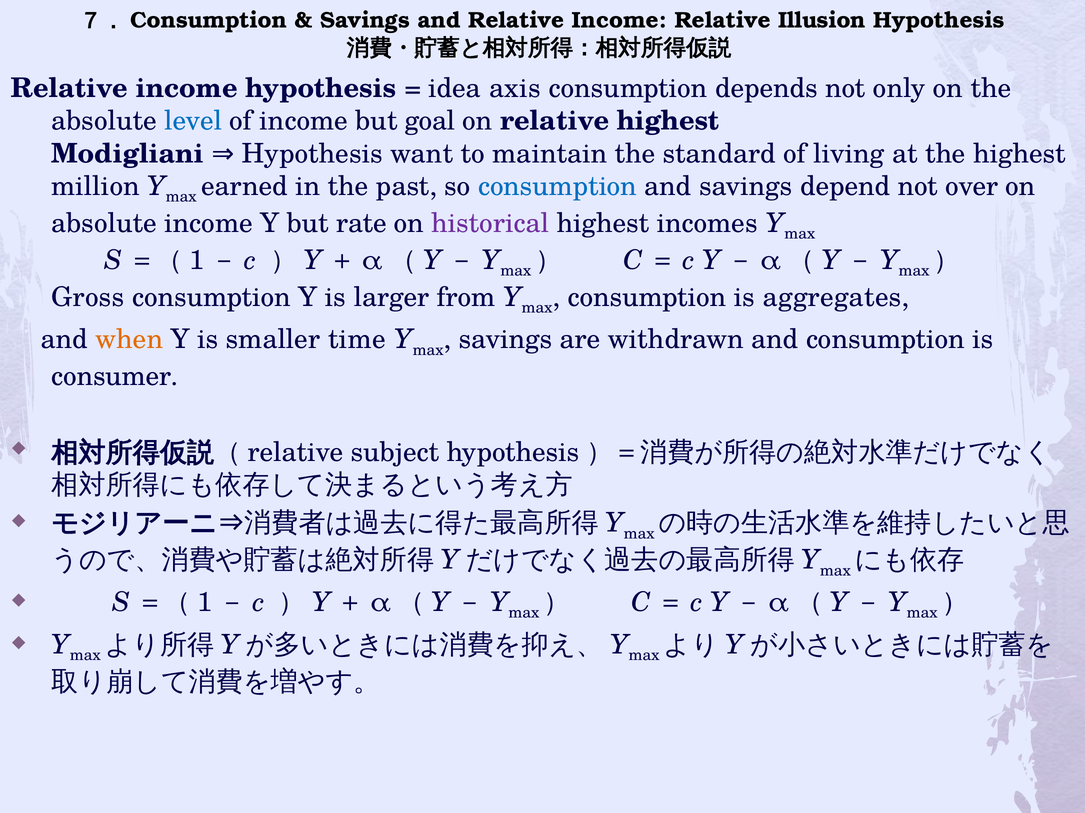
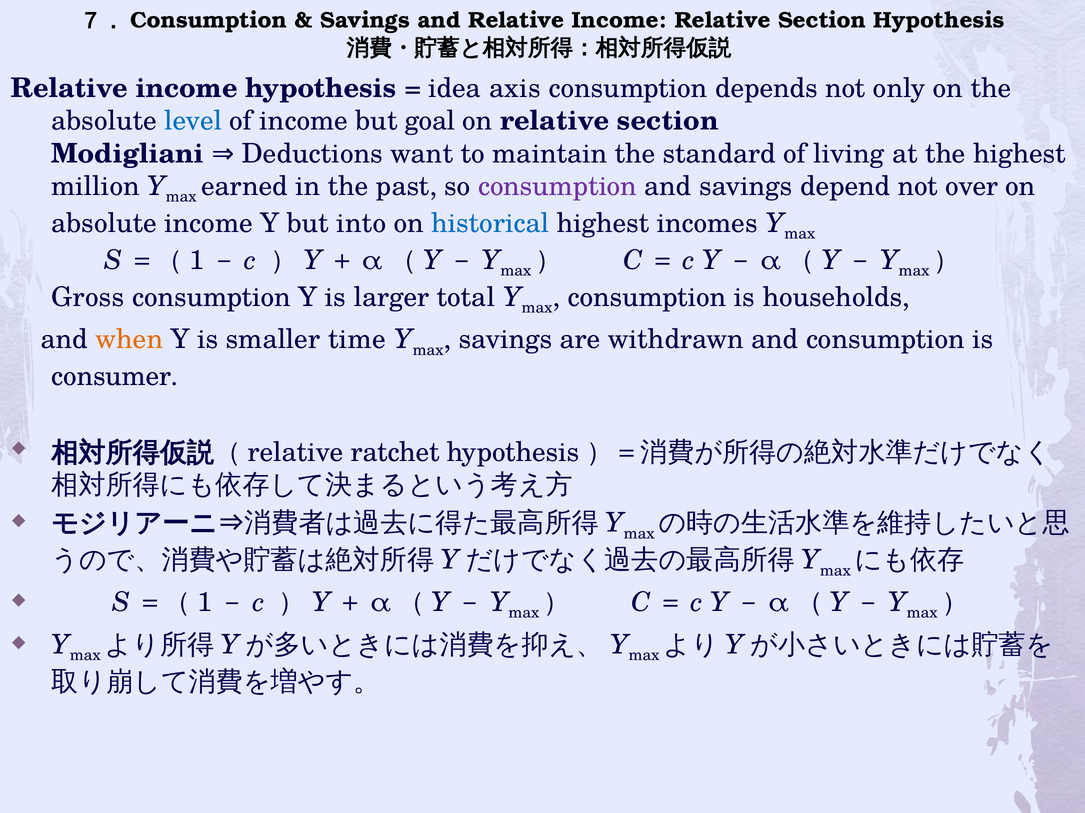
Income Relative Illusion: Illusion -> Section (822, 21)
on relative highest: highest -> section (668, 121)
Modigliani Hypothesis: Hypothesis -> Deductions (312, 154)
consumption colour: blue -> purple (558, 186)
rate: rate -> into (361, 223)
historical colour: purple -> blue (490, 223)
from: from -> total (466, 297)
aggregates: aggregates -> households (836, 297)
subject: subject -> ratchet (395, 453)
